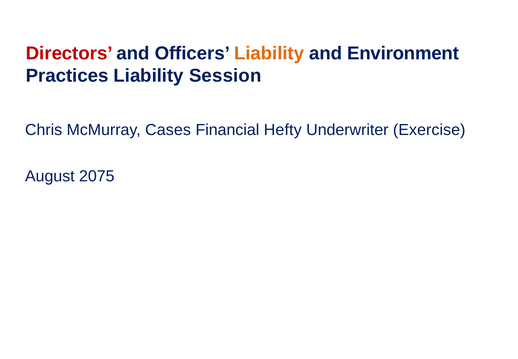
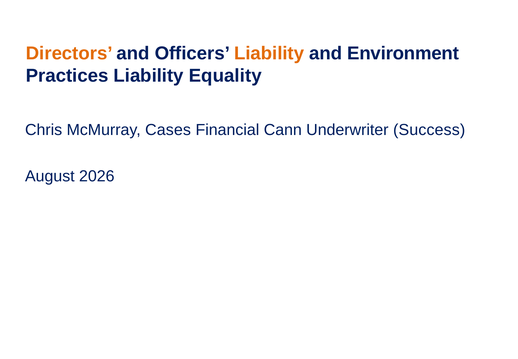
Directors colour: red -> orange (69, 53)
Session: Session -> Equality (225, 76)
Hefty: Hefty -> Cann (283, 130)
Exercise: Exercise -> Success (429, 130)
2075: 2075 -> 2026 (97, 176)
